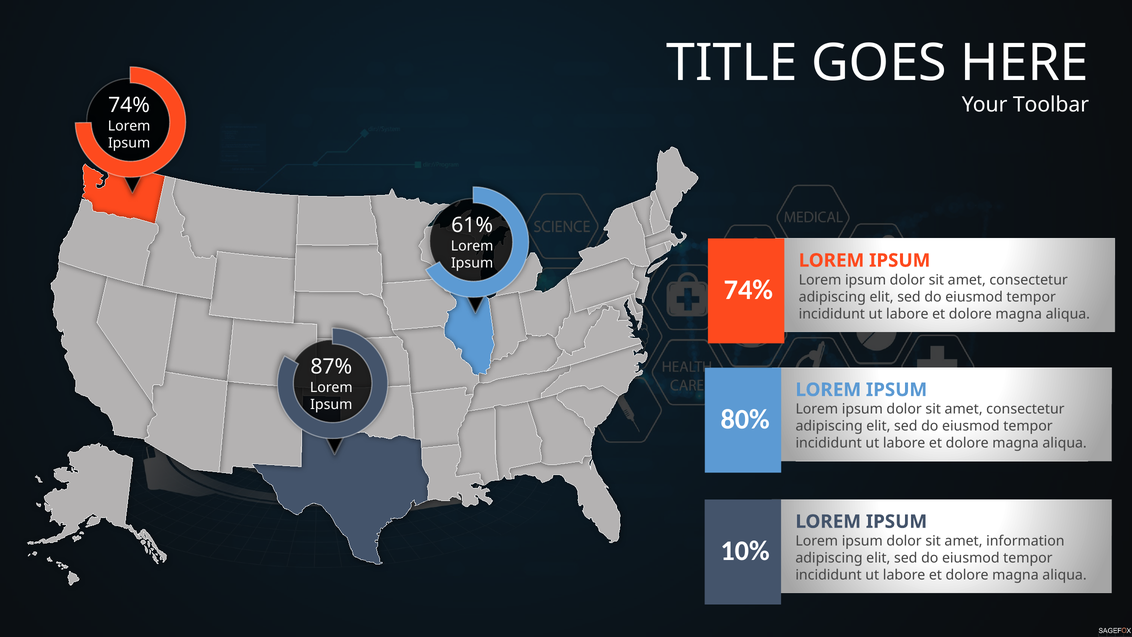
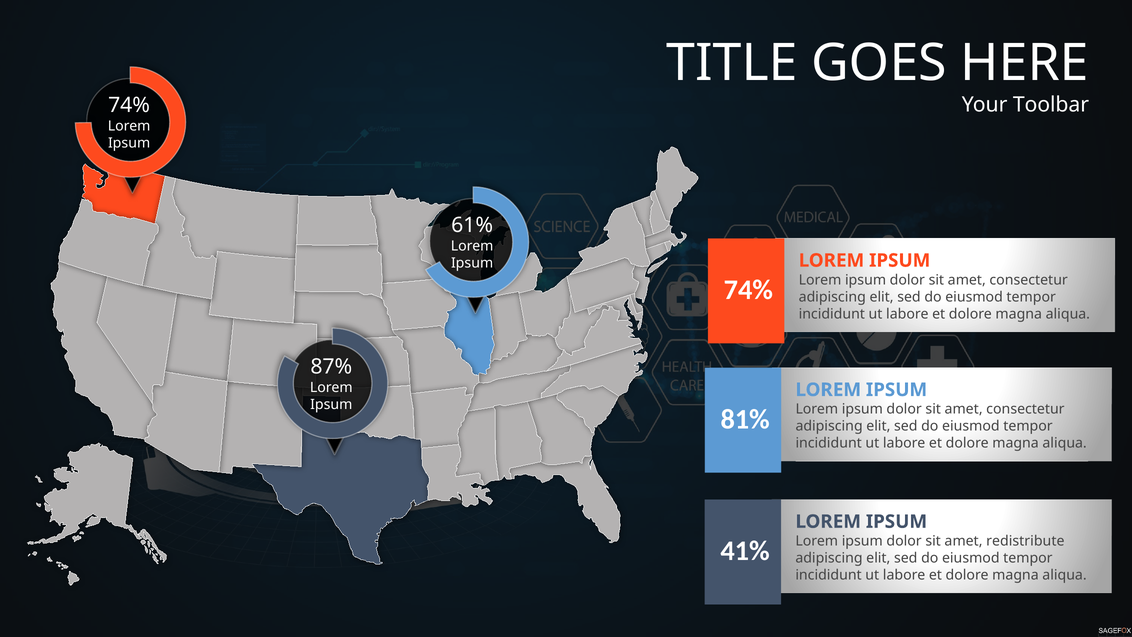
80%: 80% -> 81% (745, 419)
information: information -> redistribute (1025, 541)
10%: 10% -> 41% (745, 551)
